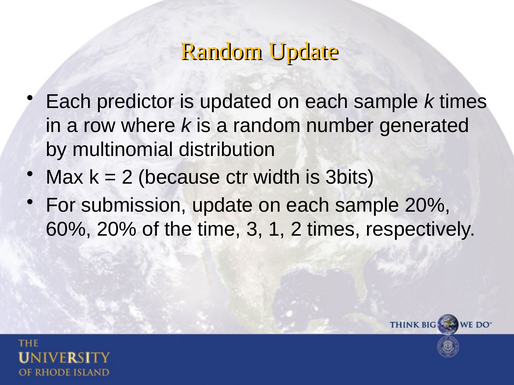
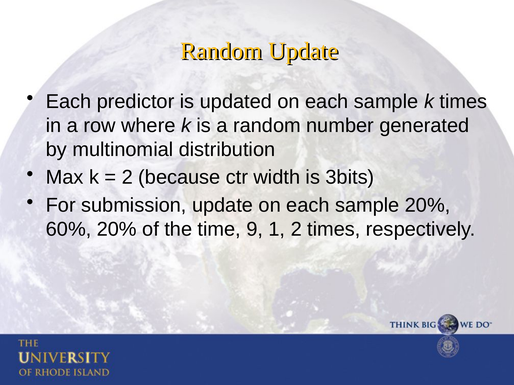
3: 3 -> 9 (255, 230)
